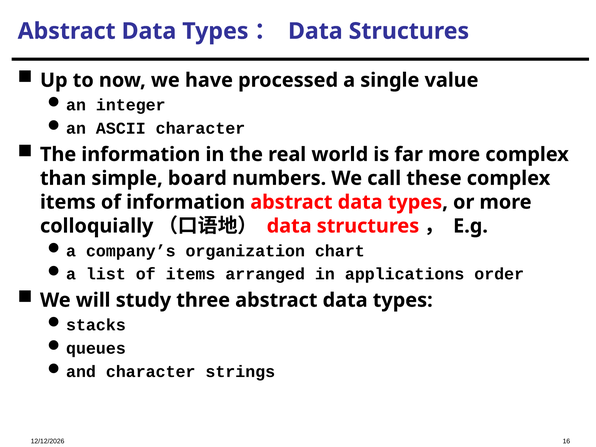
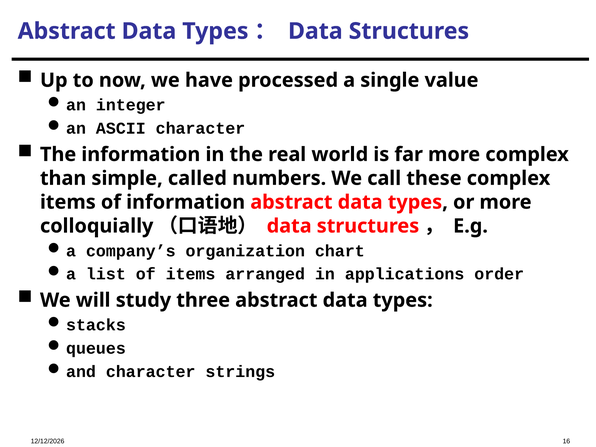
board: board -> called (197, 178)
